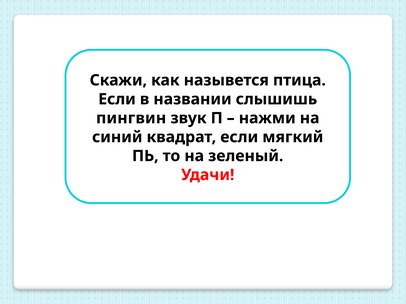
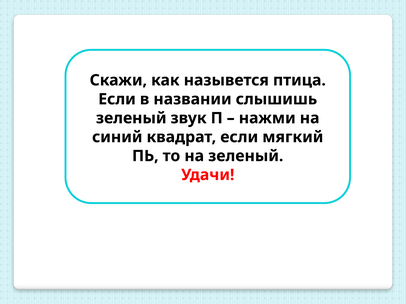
пингвин: пингвин -> зеленый (131, 118)
